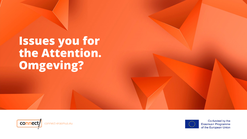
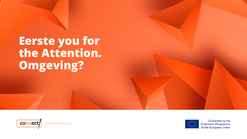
Issues: Issues -> Eerste (37, 41)
